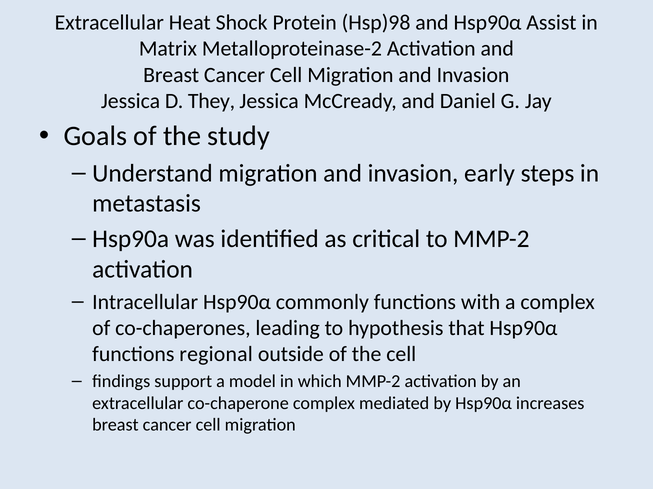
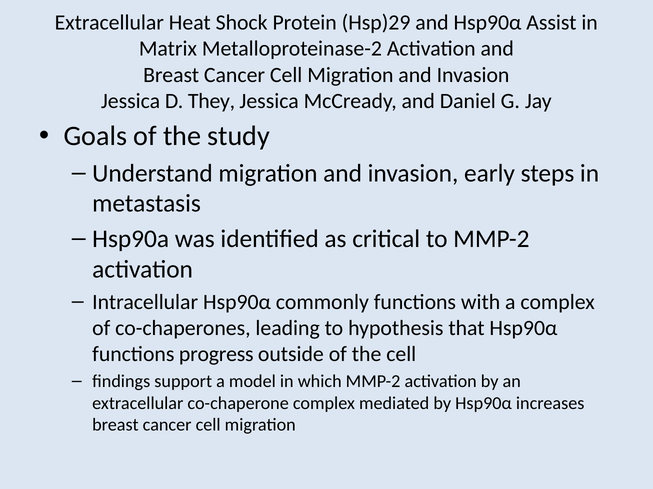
Hsp)98: Hsp)98 -> Hsp)29 (376, 23)
regional: regional -> progress (216, 355)
